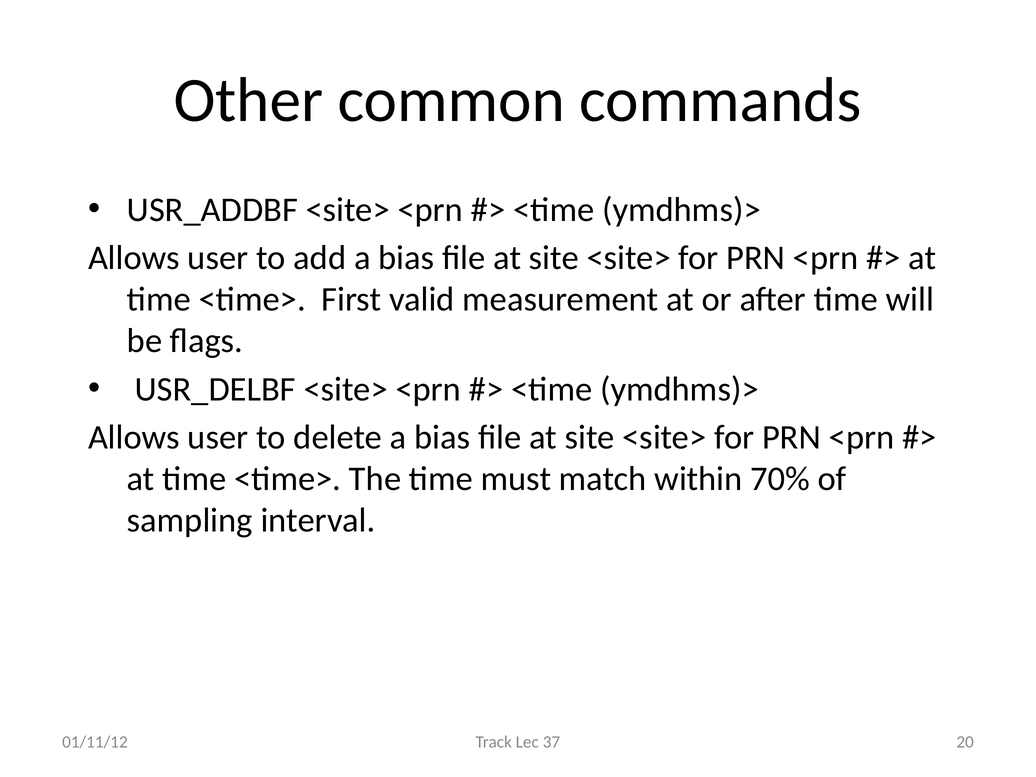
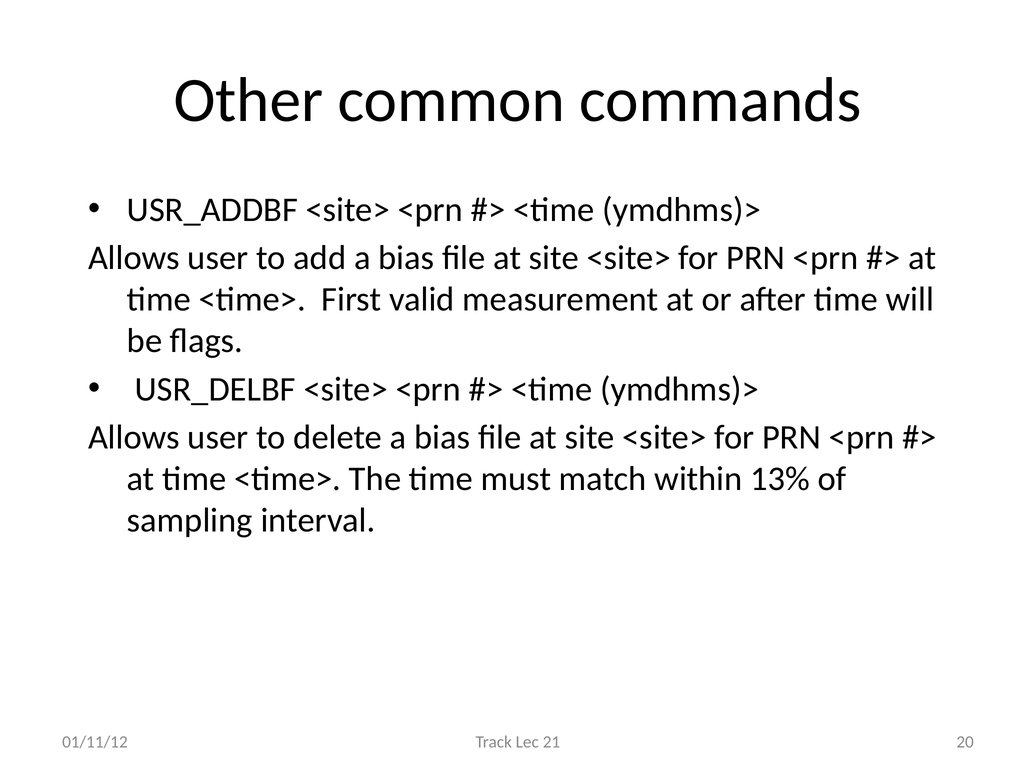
70%: 70% -> 13% (780, 479)
37: 37 -> 21 (551, 742)
